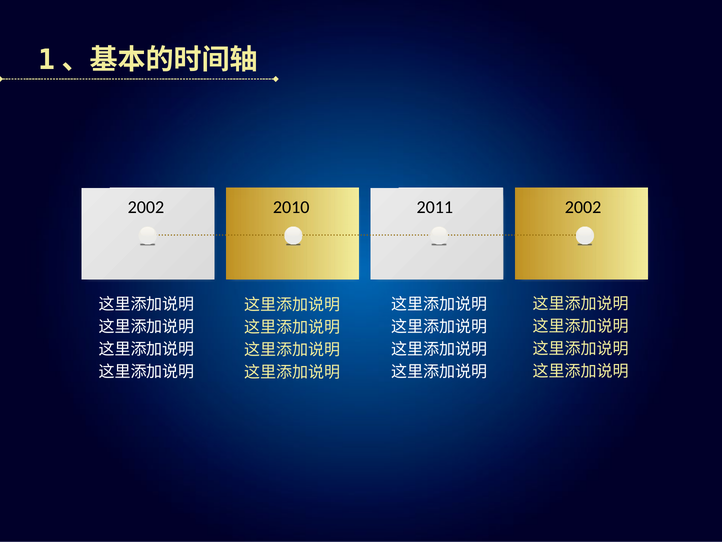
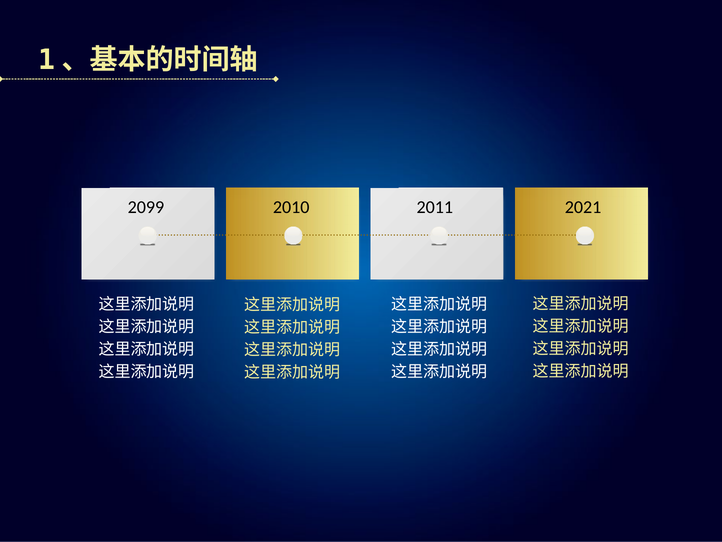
2002: 2002 -> 2099 (146, 207)
2011 2002: 2002 -> 2021 (583, 207)
